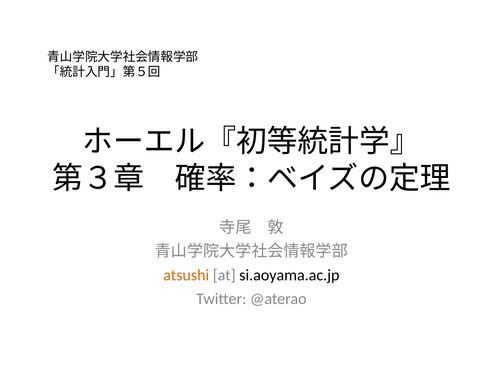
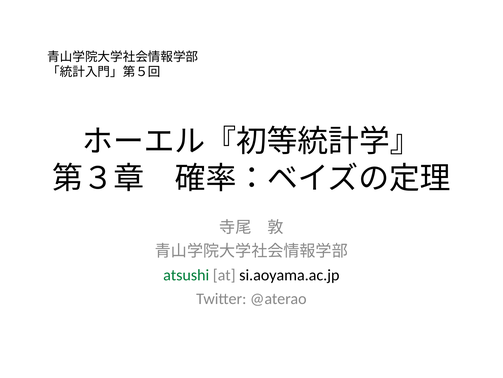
atsushi colour: orange -> green (186, 275)
